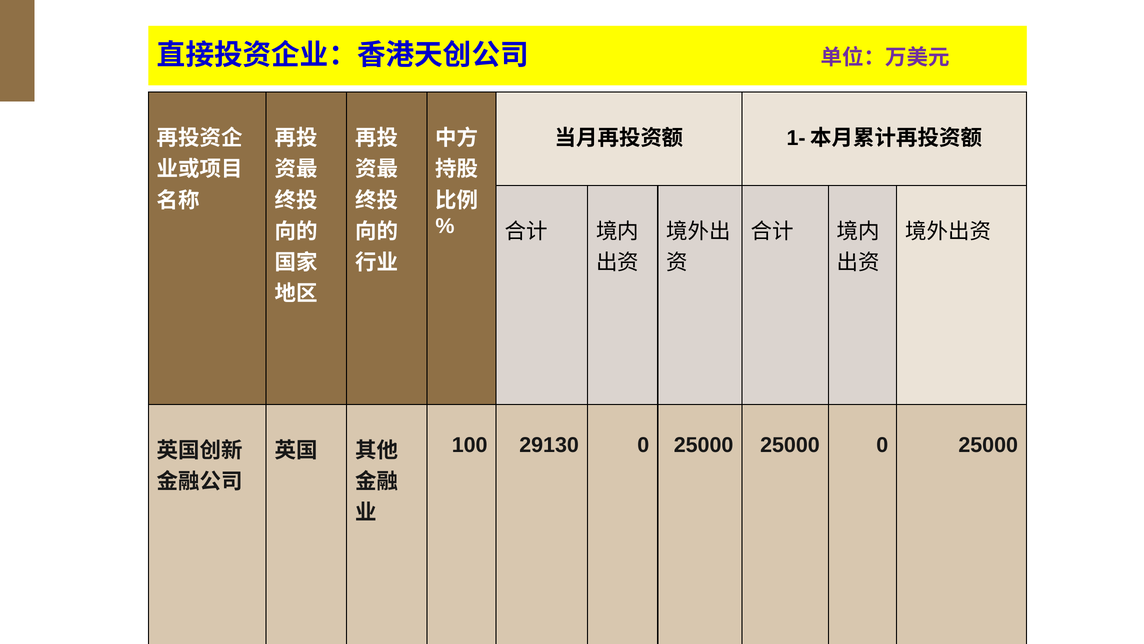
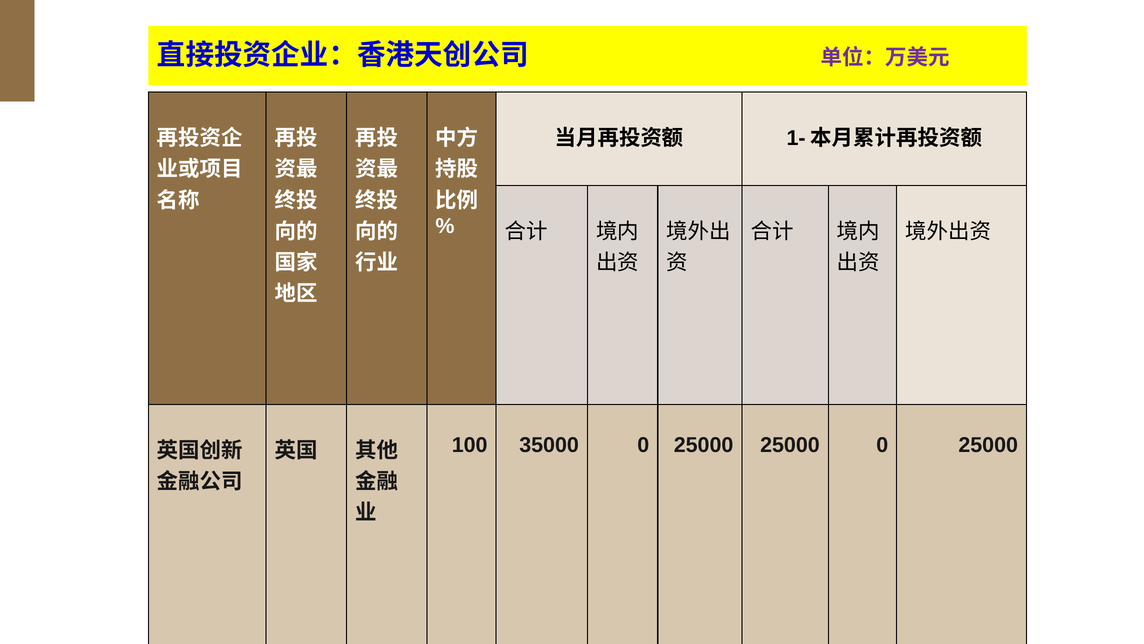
29130: 29130 -> 35000 (549, 445)
